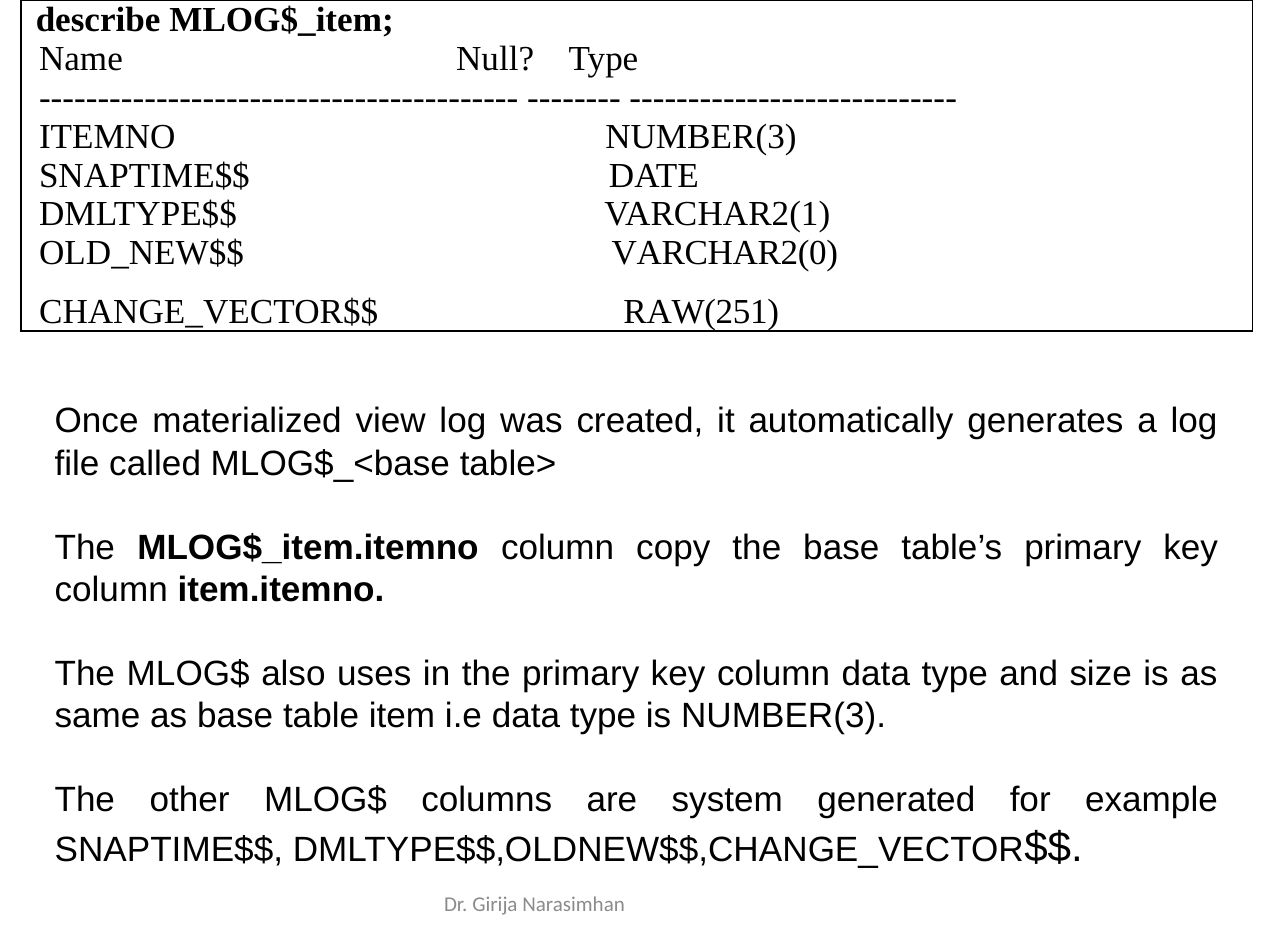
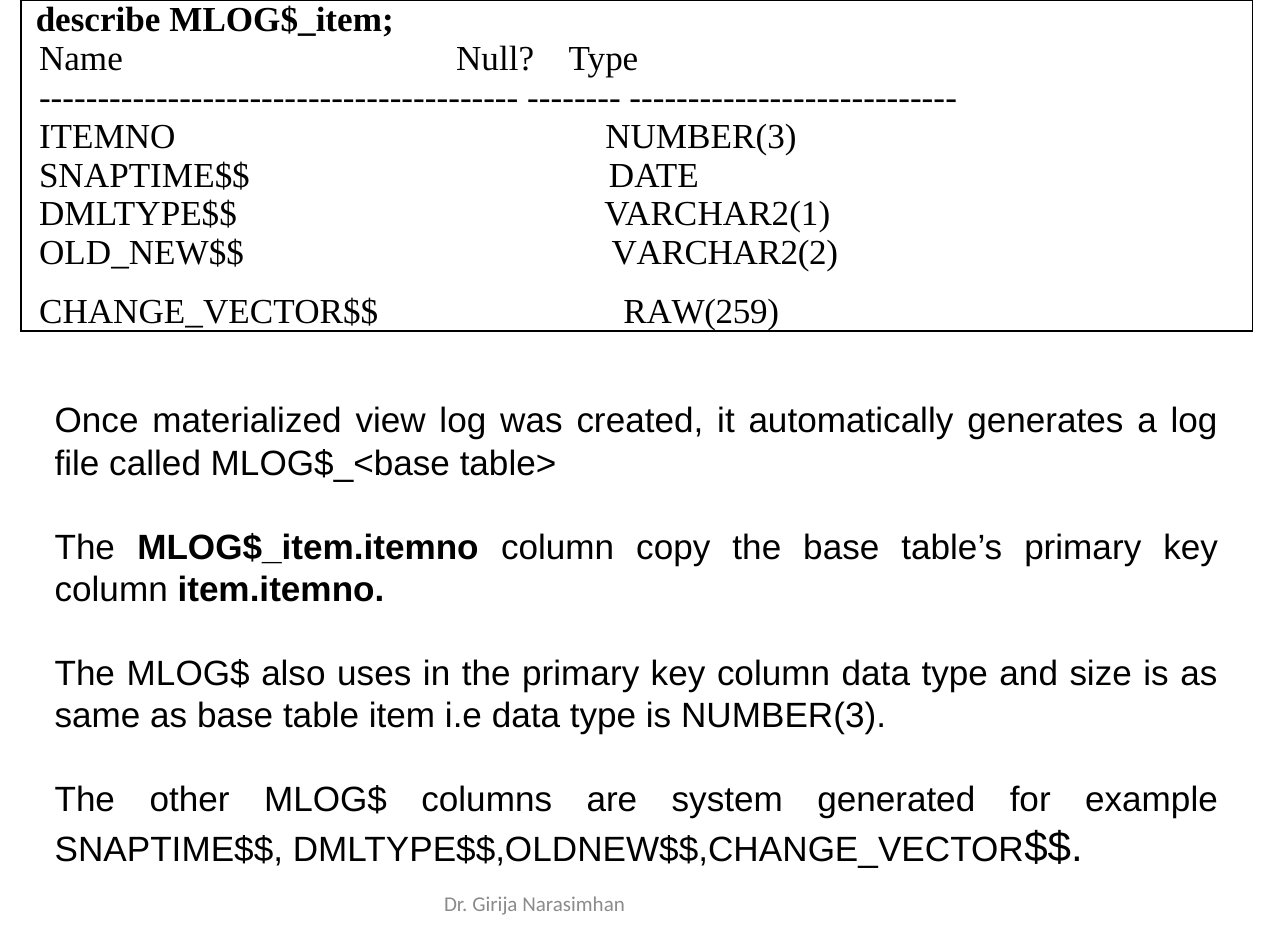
VARCHAR2(0: VARCHAR2(0 -> VARCHAR2(2 (725, 253)
RAW(251: RAW(251 -> RAW(259 (701, 312)
